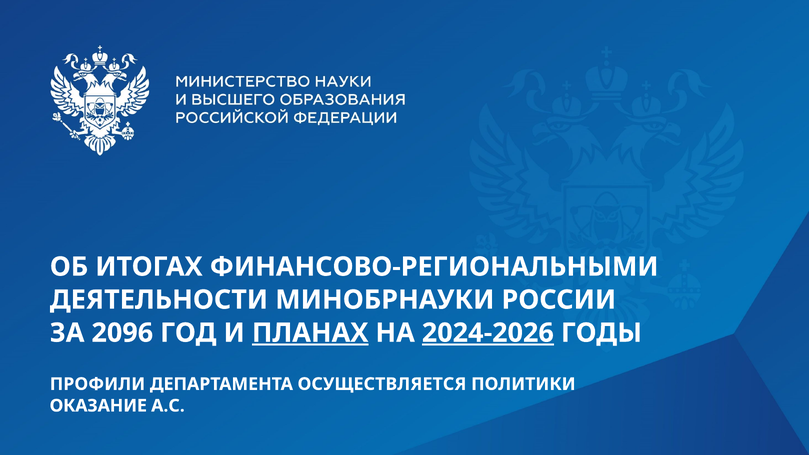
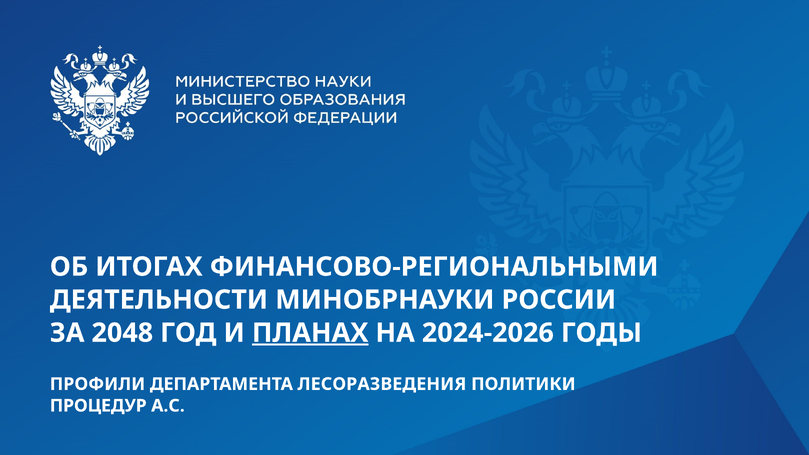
2096: 2096 -> 2048 (122, 333)
2024-2026 underline: present -> none (488, 333)
ОСУЩЕСТВЛЯЕТСЯ: ОСУЩЕСТВЛЯЕТСЯ -> ЛЕСОРАЗВЕДЕНИЯ (382, 384)
ОКАЗАНИЕ: ОКАЗАНИЕ -> ПРОЦЕДУР (98, 406)
